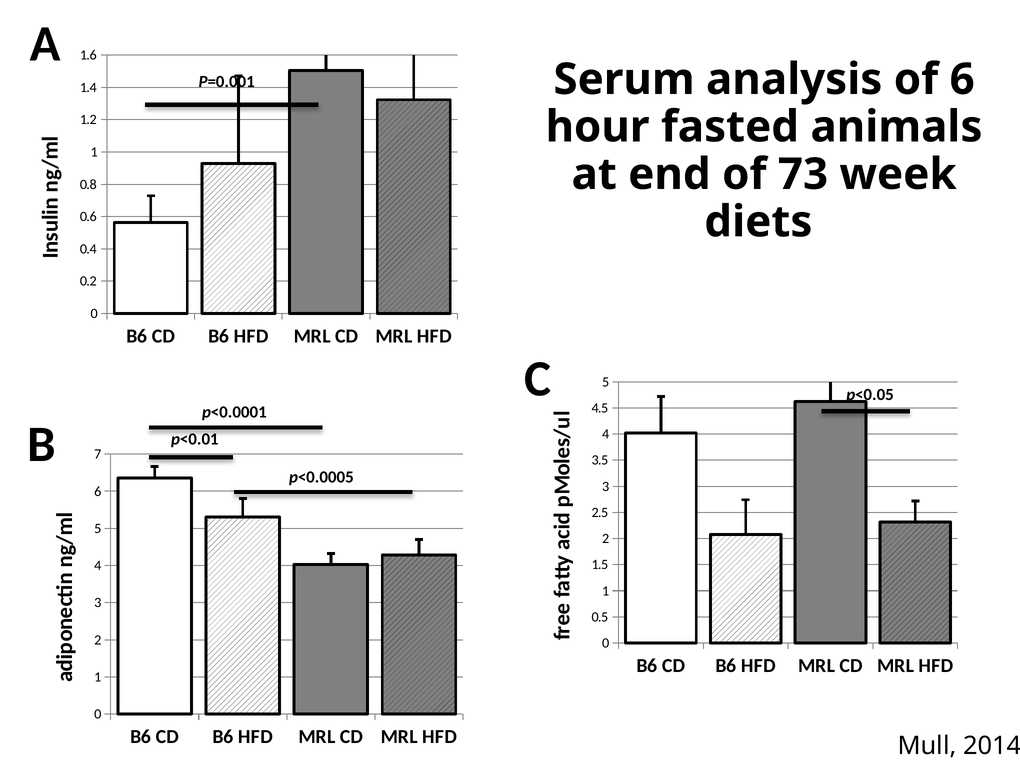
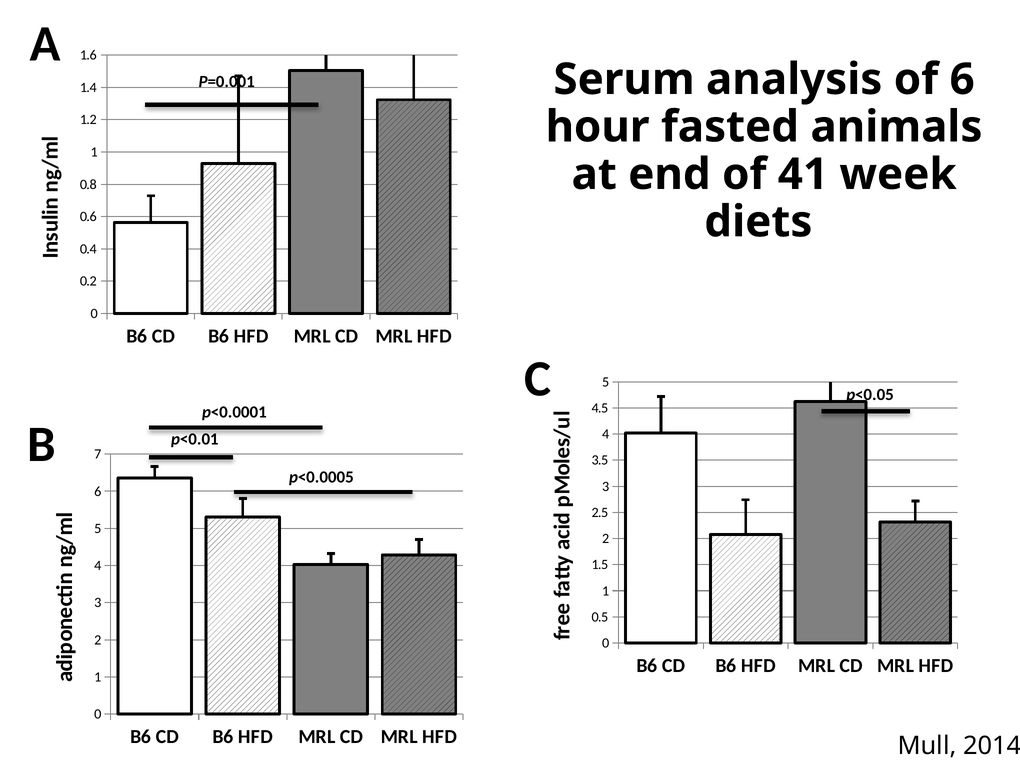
73: 73 -> 41 (803, 174)
